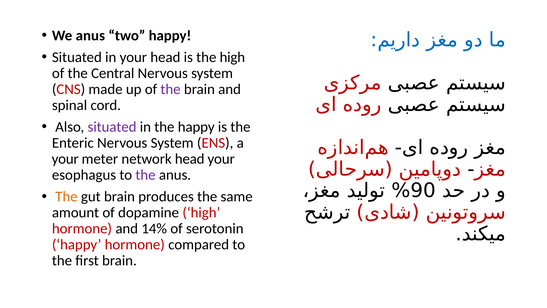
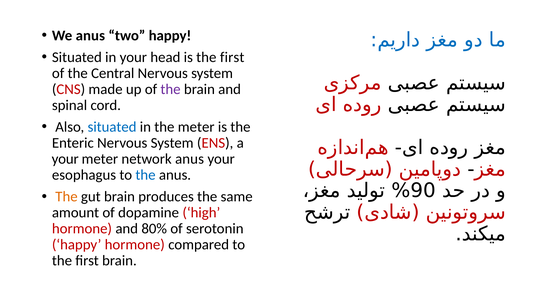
is the high: high -> first (232, 57)
situated colour: purple -> blue (112, 127)
the happy: happy -> meter (196, 127)
network head: head -> anus (190, 159)
the colour: purple -> blue (146, 175)
14%: 14% -> 80% (154, 228)
